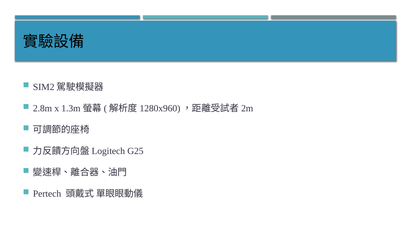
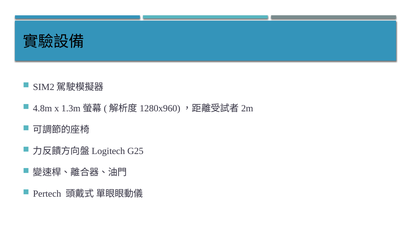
2.8m: 2.8m -> 4.8m (43, 108)
